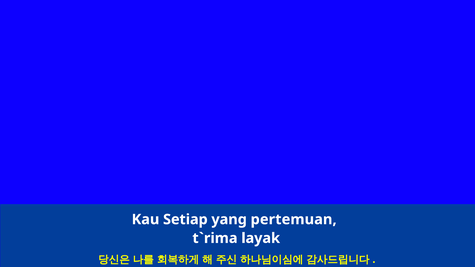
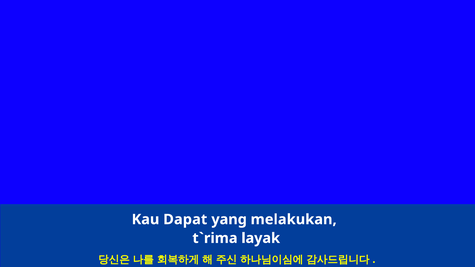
Setiap: Setiap -> Dapat (185, 220)
pertemuan: pertemuan -> melakukan (294, 220)
